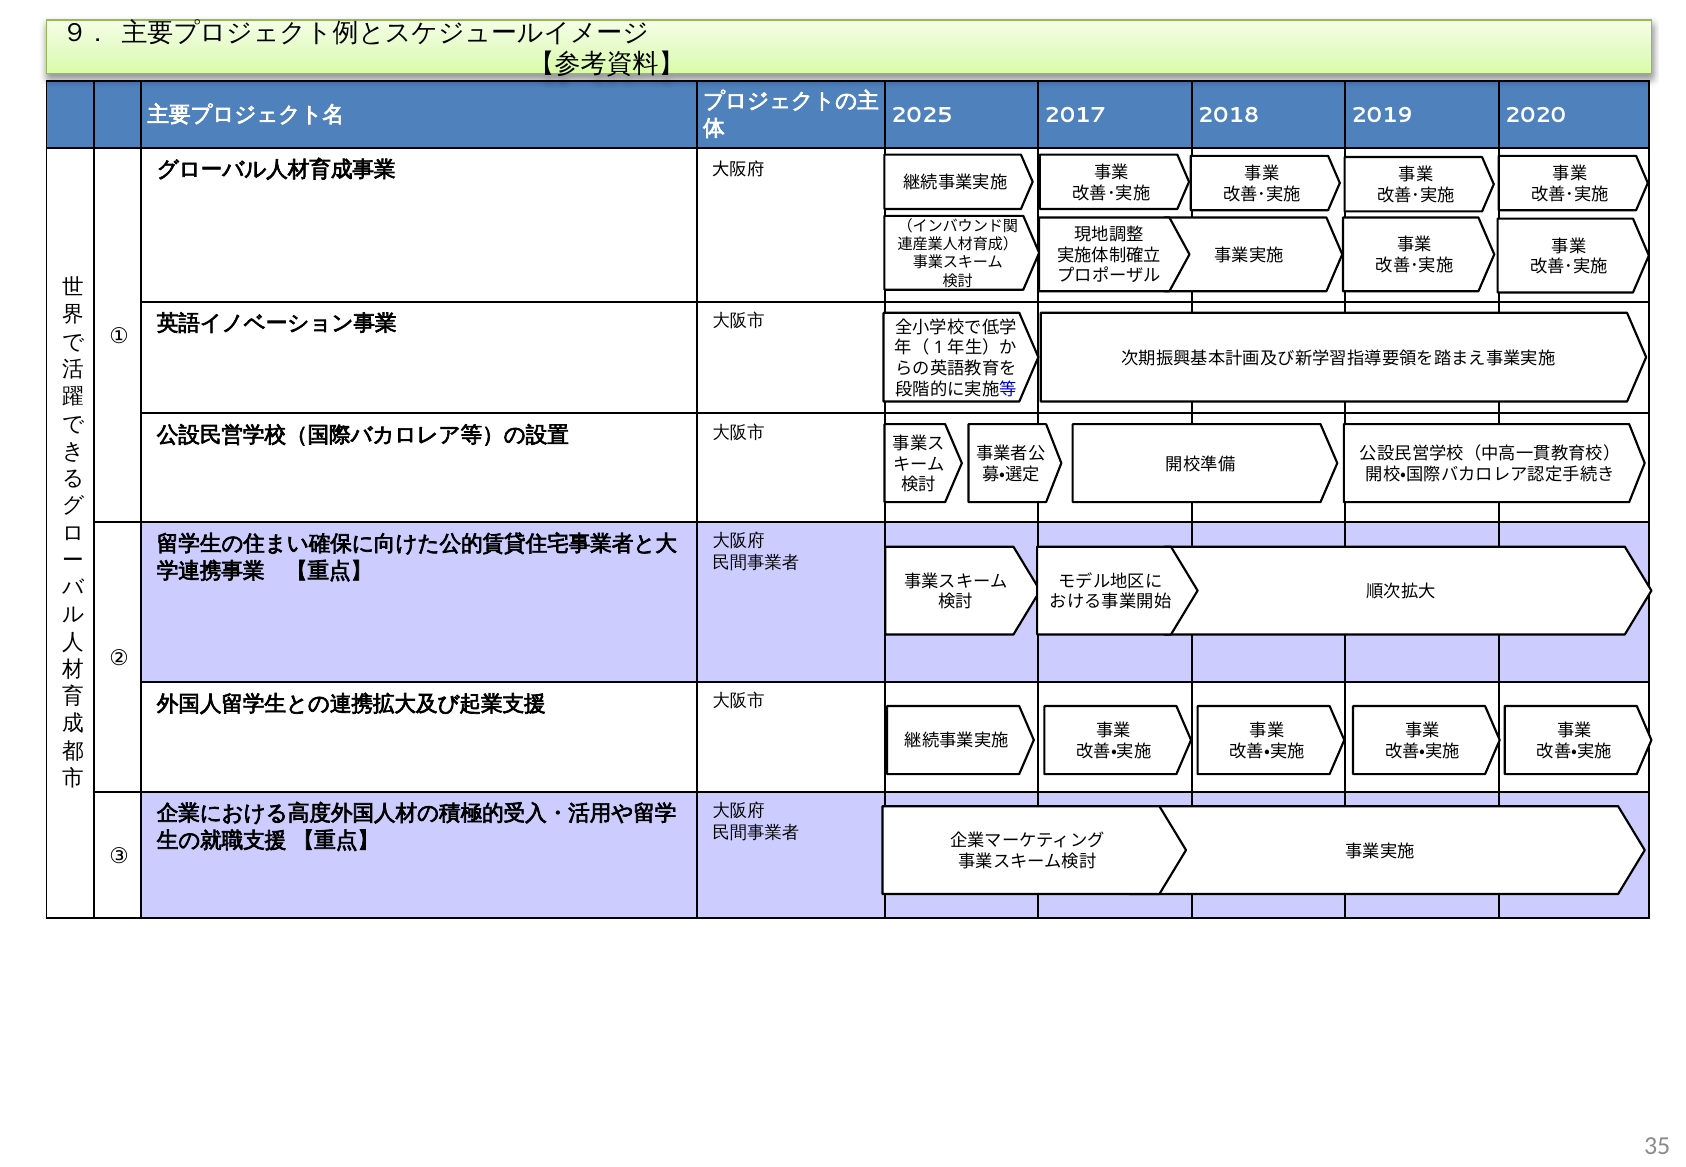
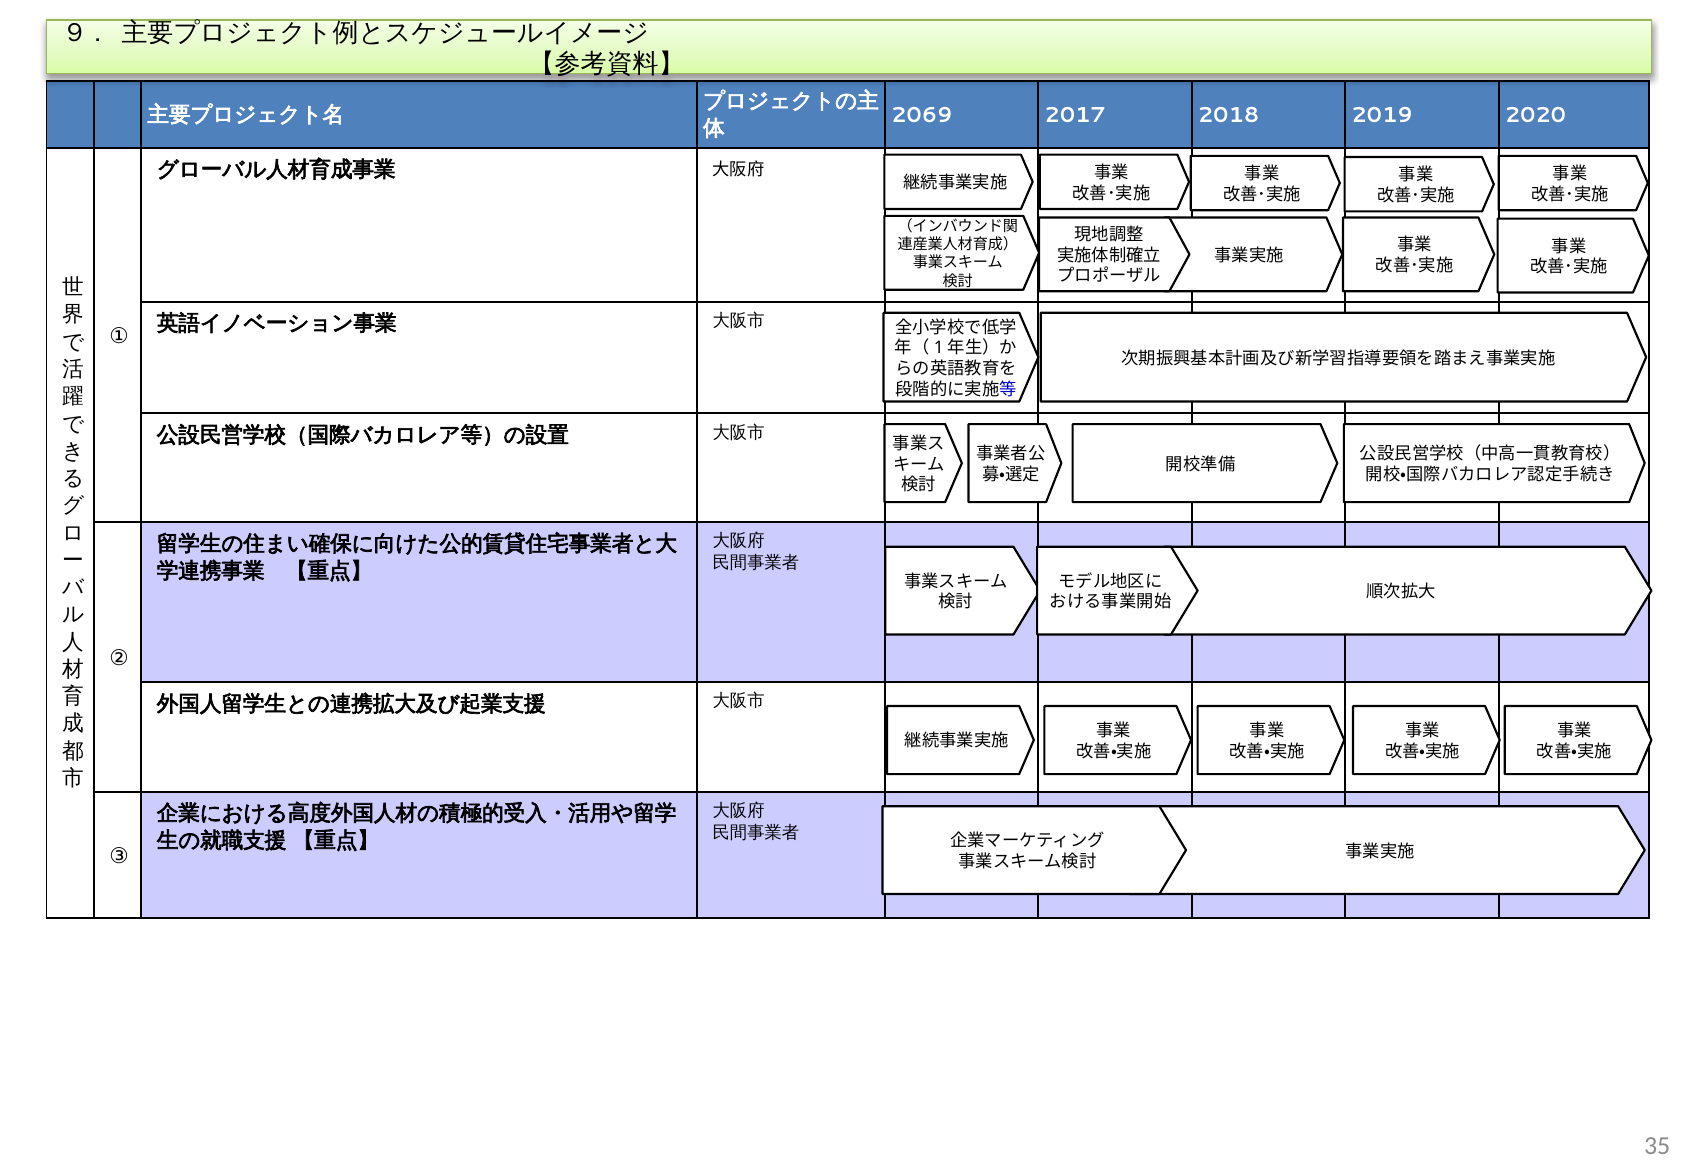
2025: 2025 -> 2069 (922, 116)
